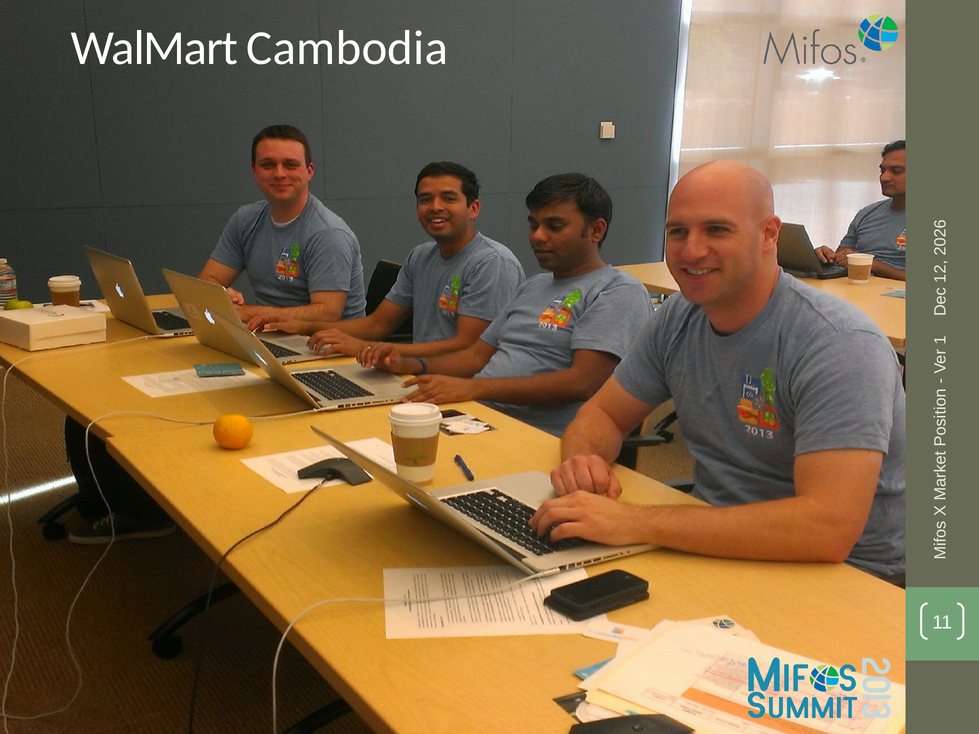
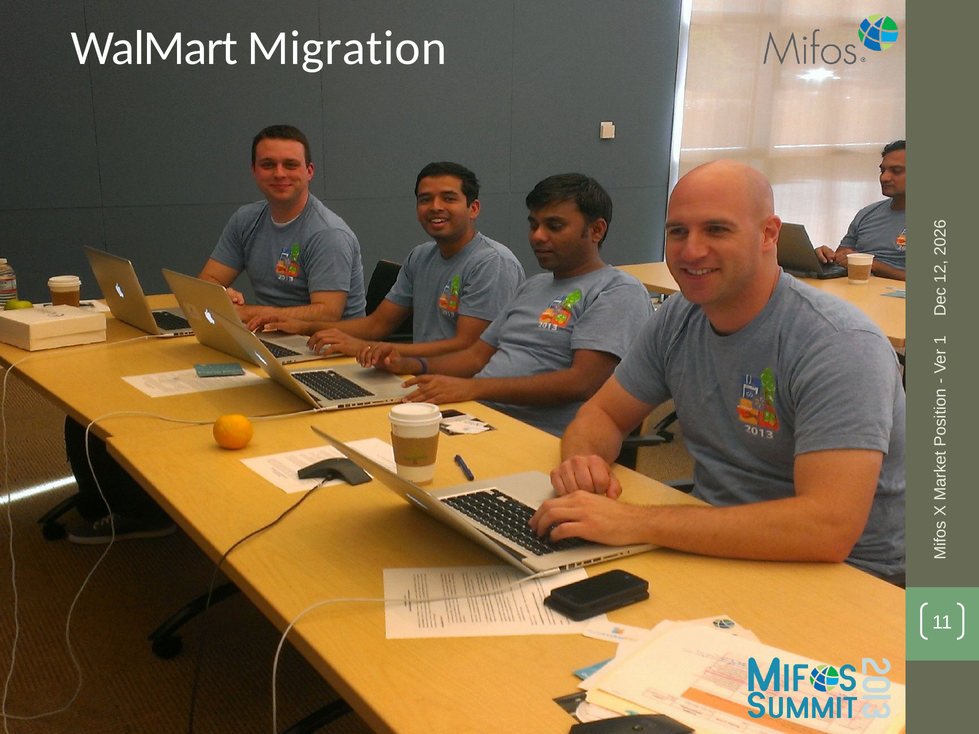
Cambodia: Cambodia -> Migration (347, 48)
